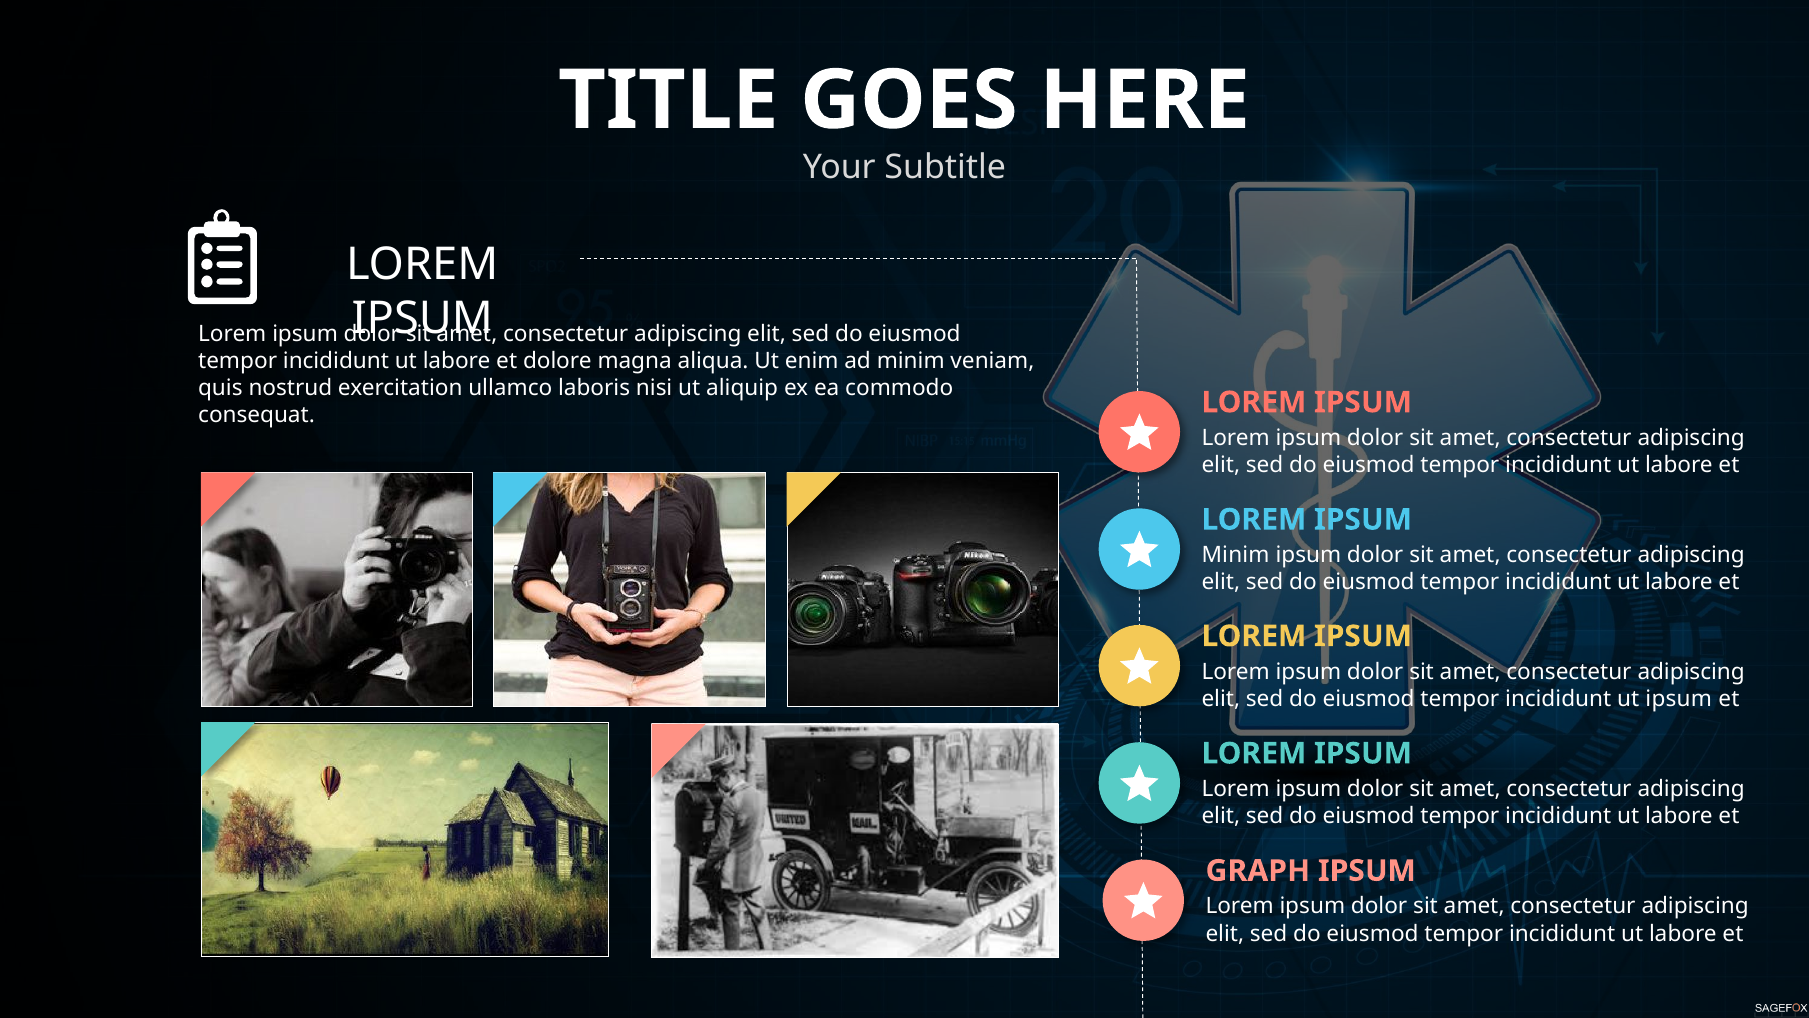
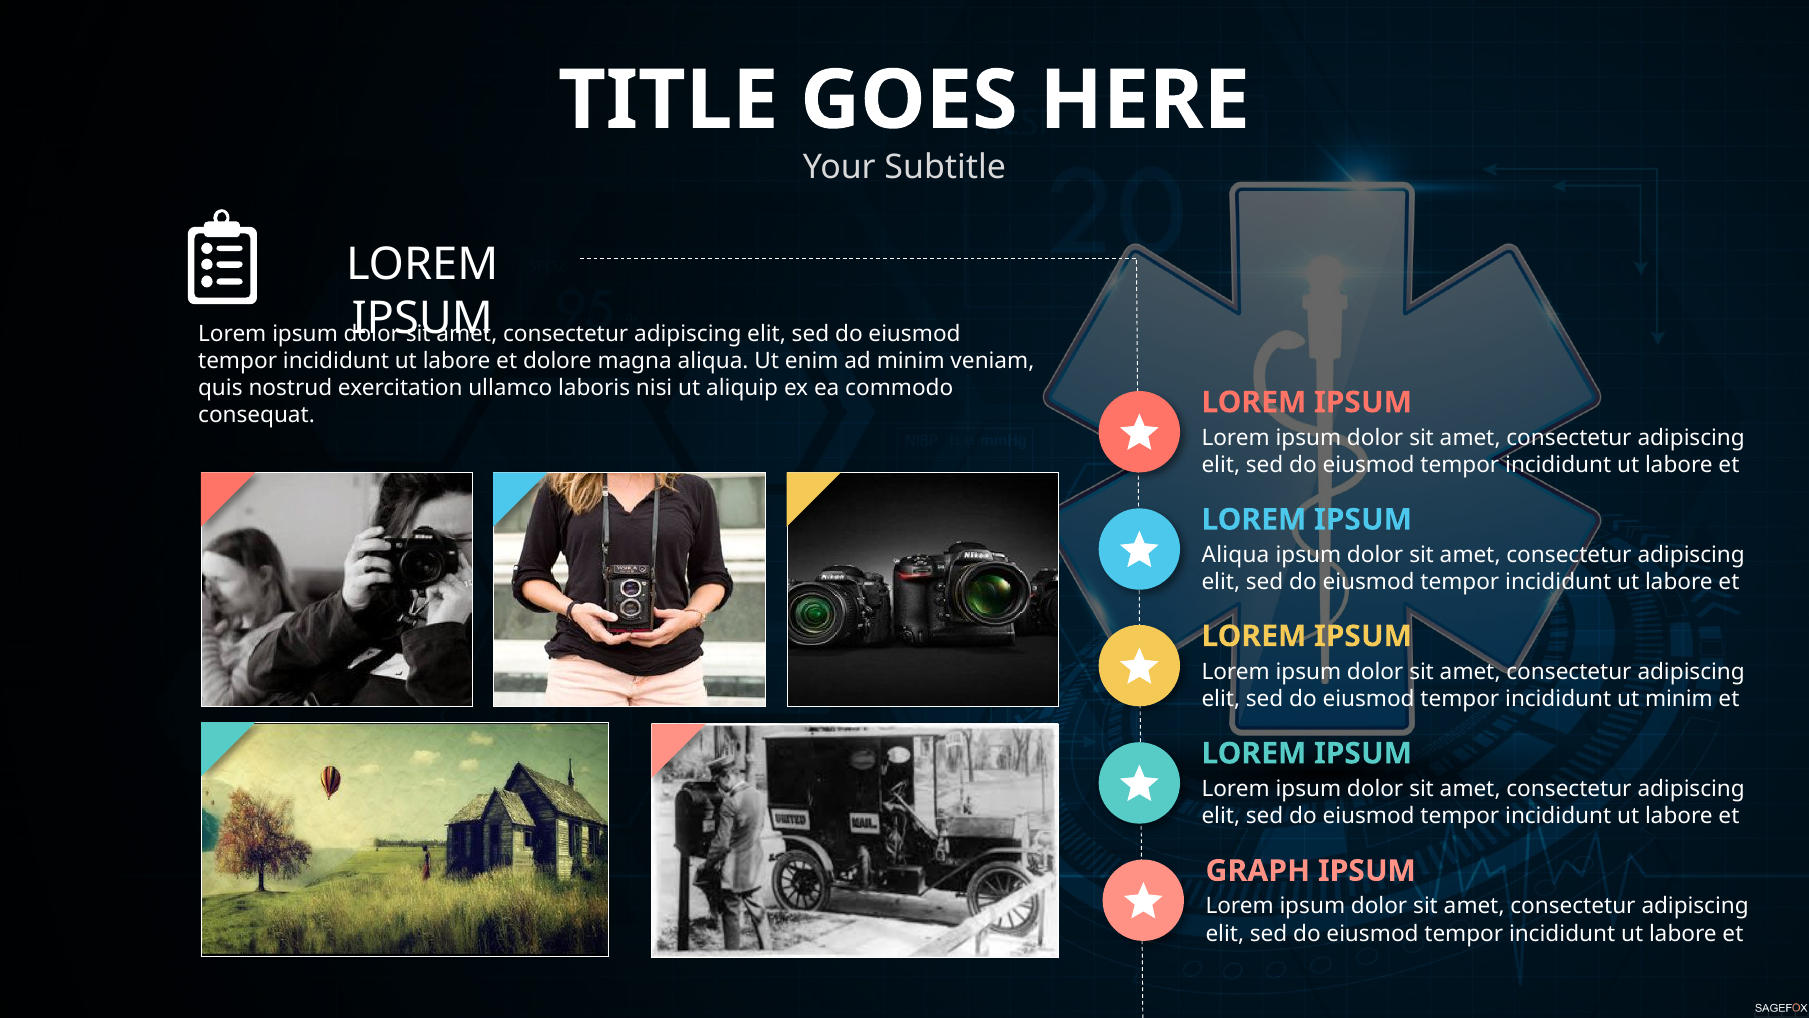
Minim: Minim -> Aliqua (1236, 555)
ut ipsum: ipsum -> minim (1679, 699)
